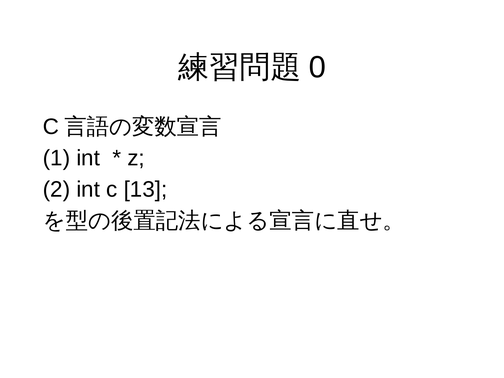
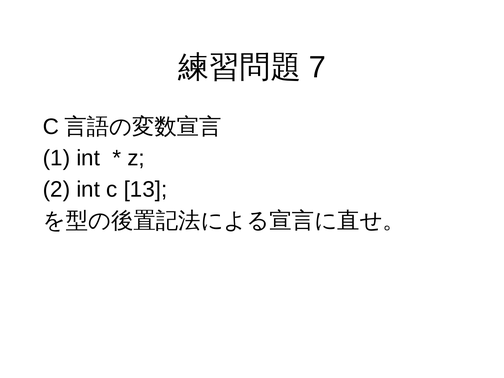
0: 0 -> 7 (317, 67)
